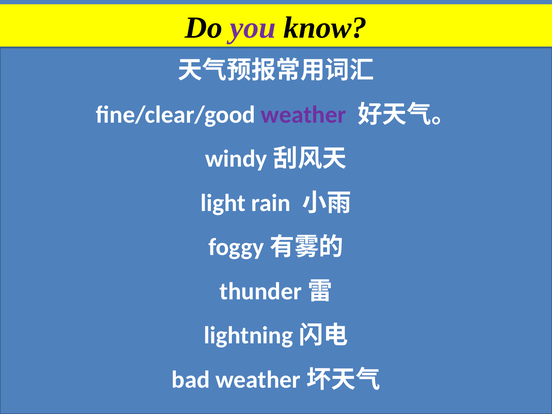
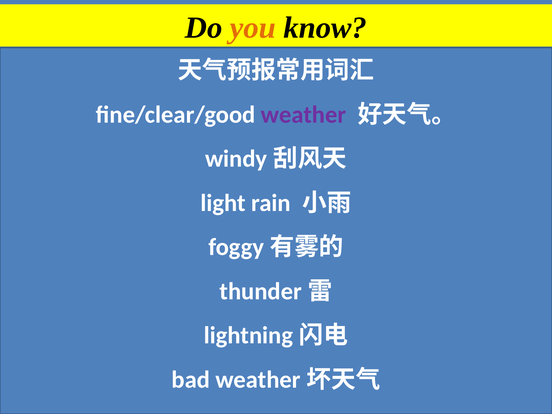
you colour: purple -> orange (253, 28)
